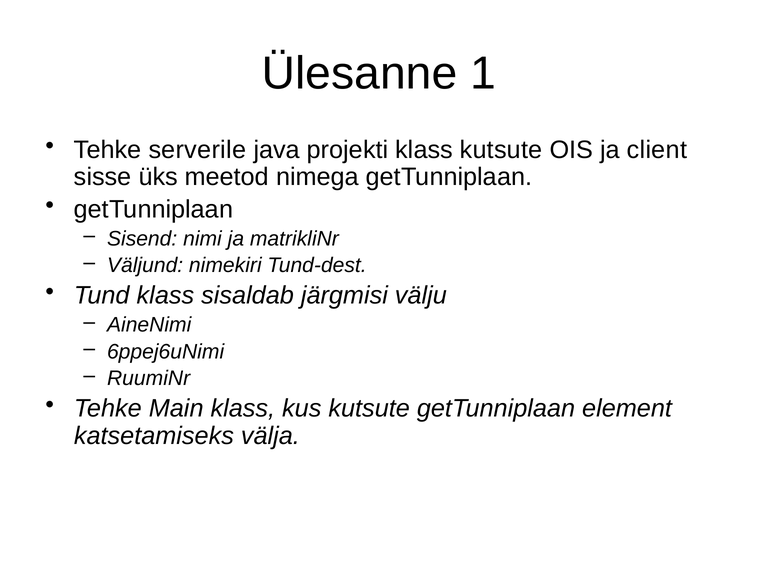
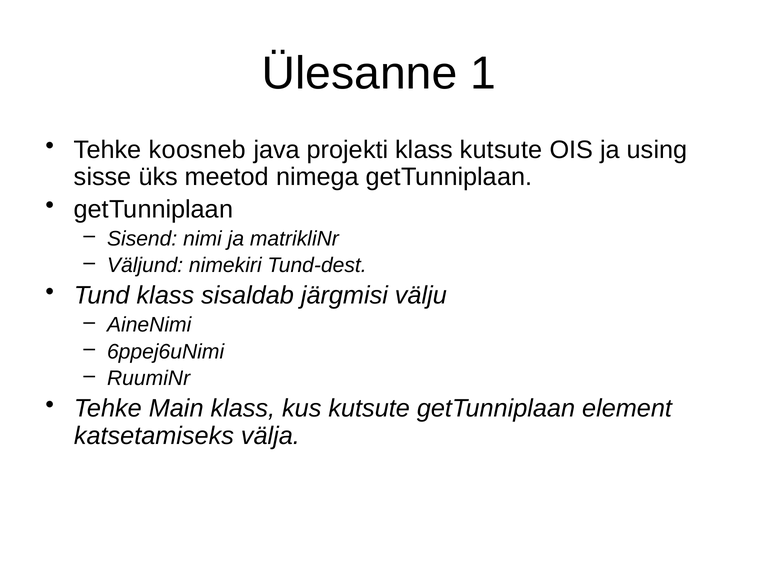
serverile: serverile -> koosneb (197, 150)
client: client -> using (657, 150)
